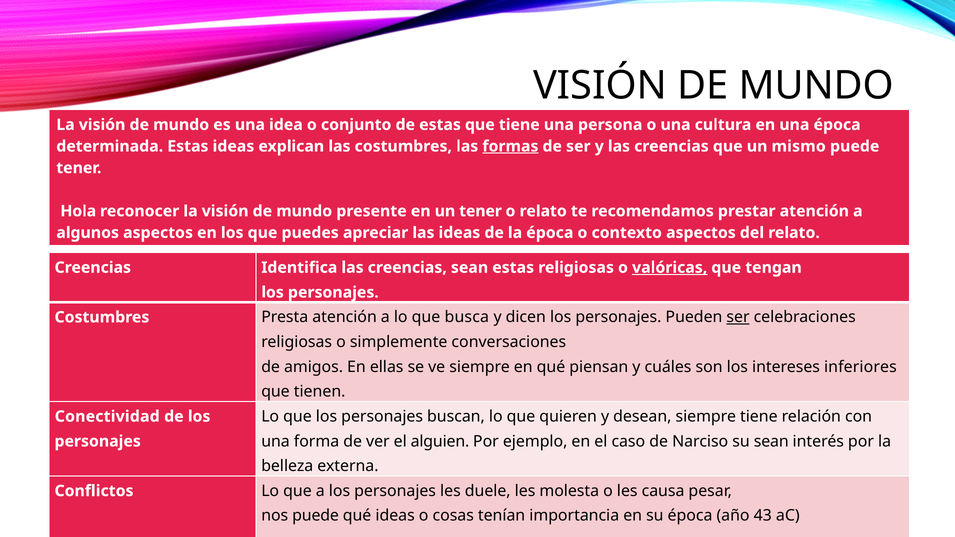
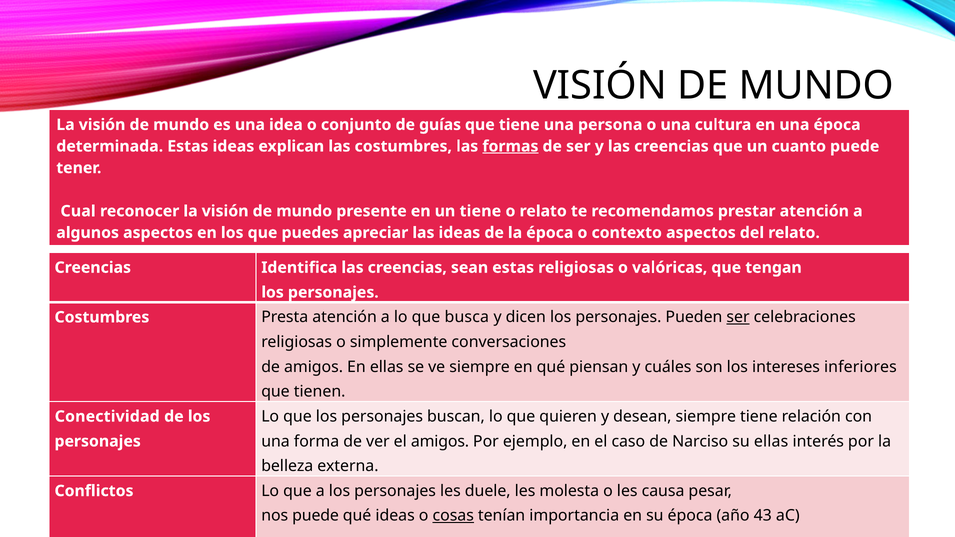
de estas: estas -> guías (440, 125)
mismo: mismo -> cuanto (799, 146)
Hola: Hola -> Cual (78, 211)
un tener: tener -> tiene (480, 211)
valóricas underline: present -> none (670, 268)
el alguien: alguien -> amigos (440, 441)
su sean: sean -> ellas (771, 441)
cosas underline: none -> present (453, 516)
